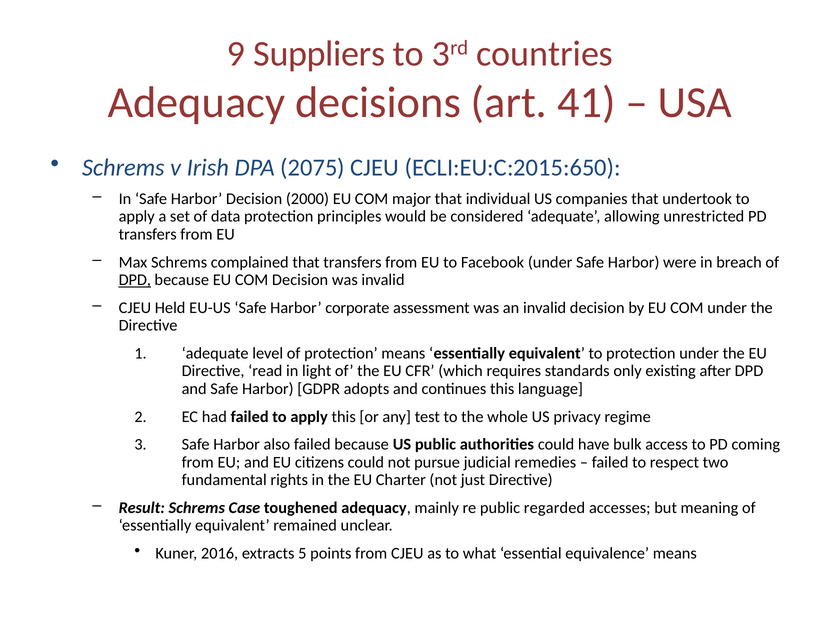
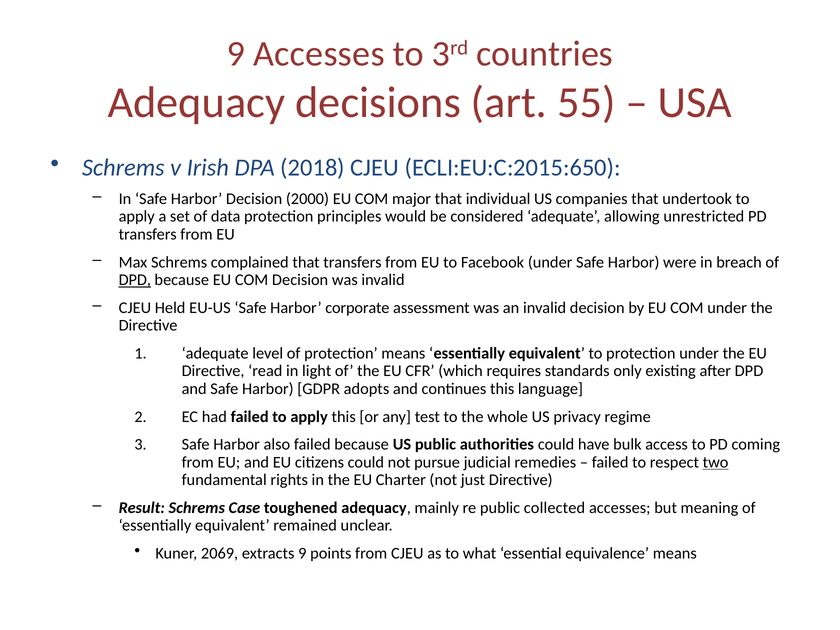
9 Suppliers: Suppliers -> Accesses (319, 54)
41: 41 -> 55 (586, 103)
2075: 2075 -> 2018 (313, 168)
two underline: none -> present (716, 462)
regarded: regarded -> collected (555, 508)
2016: 2016 -> 2069 (220, 553)
extracts 5: 5 -> 9 (302, 553)
